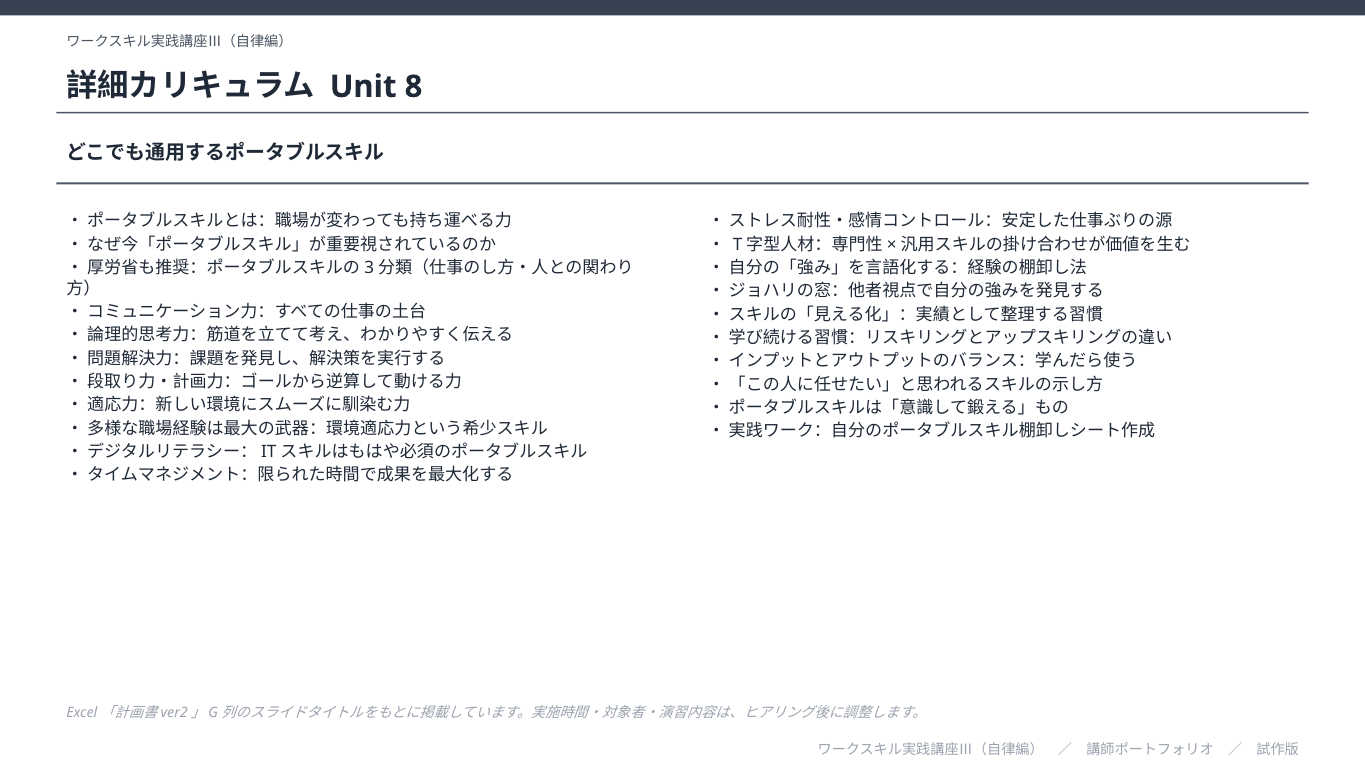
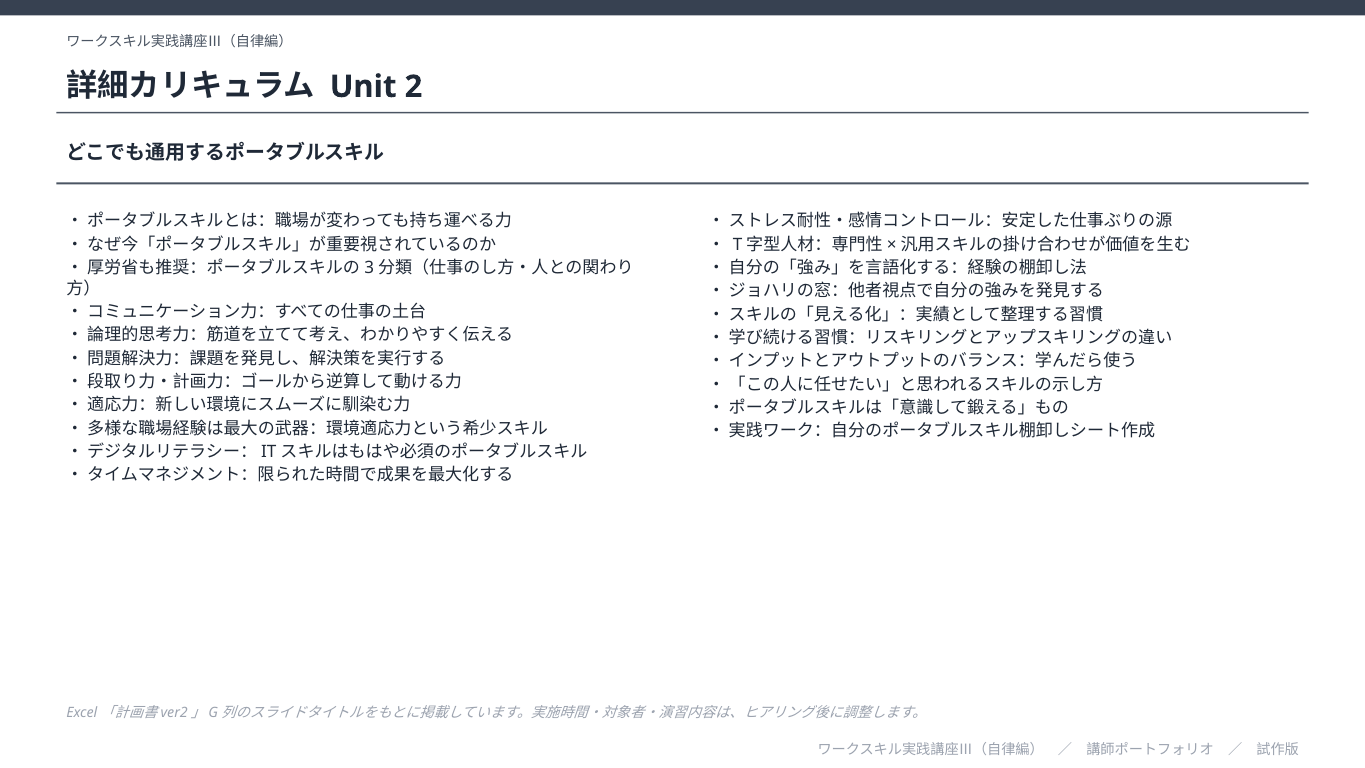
8: 8 -> 2 (414, 87)
